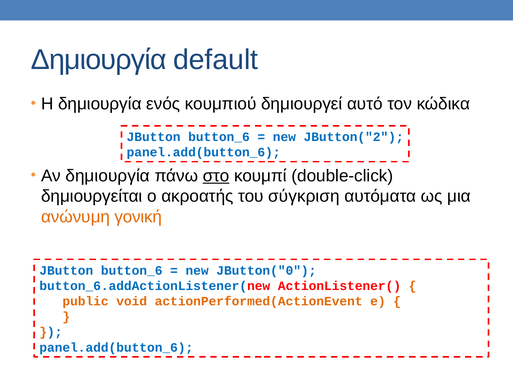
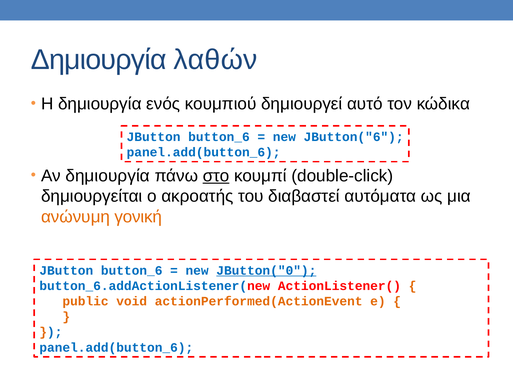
default: default -> λαθών (215, 60)
JButton("2: JButton("2 -> JButton("6 (354, 137)
σύγκριση: σύγκριση -> διαβαστεί (304, 196)
JButton("0 underline: none -> present (266, 270)
